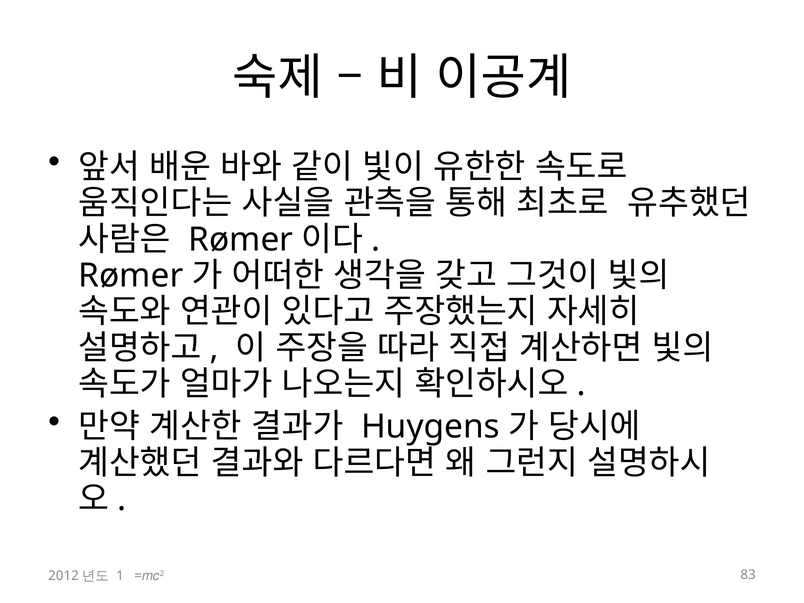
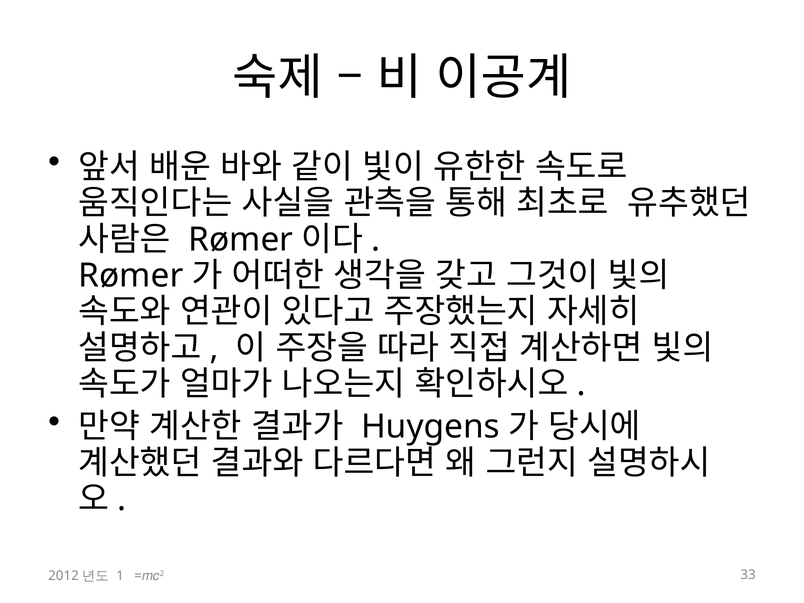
83: 83 -> 33 (748, 575)
